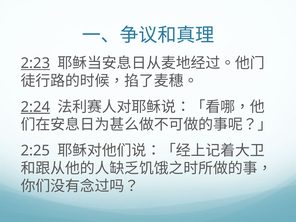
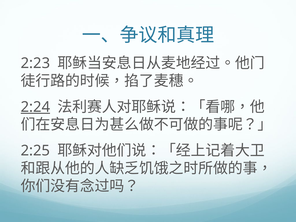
2:23 underline: present -> none (35, 63)
